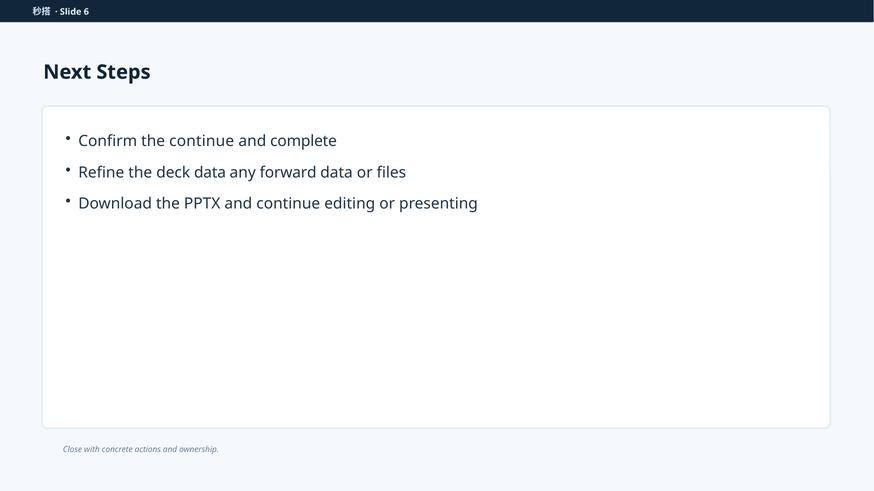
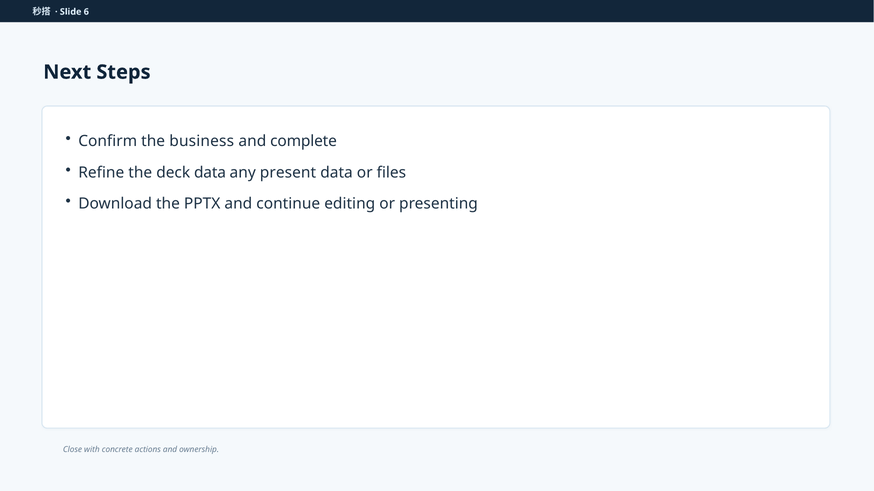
the continue: continue -> business (202, 141)
forward: forward -> present (288, 173)
